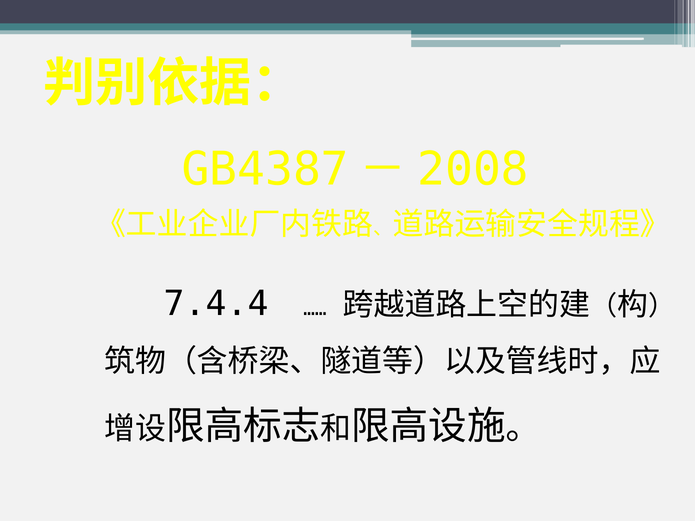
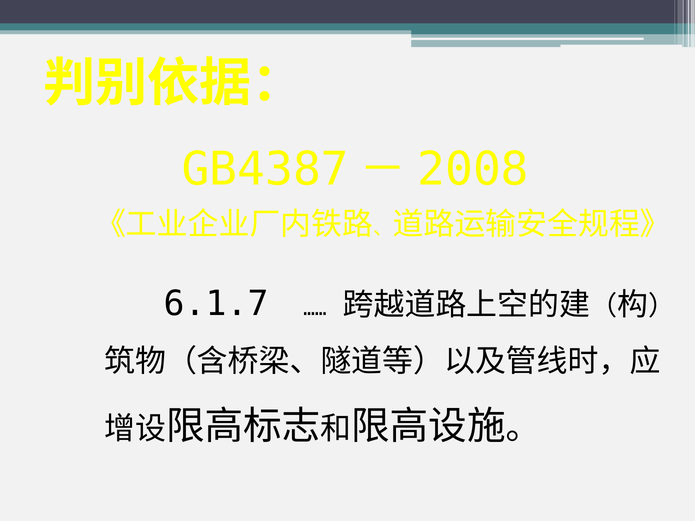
7.4.4: 7.4.4 -> 6.1.7 (216, 304)
